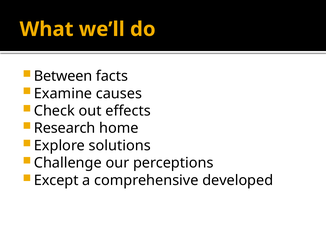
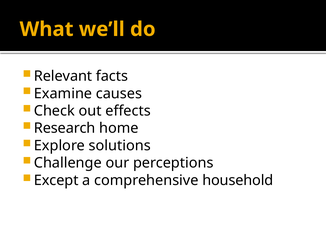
Between: Between -> Relevant (63, 76)
developed: developed -> household (238, 181)
